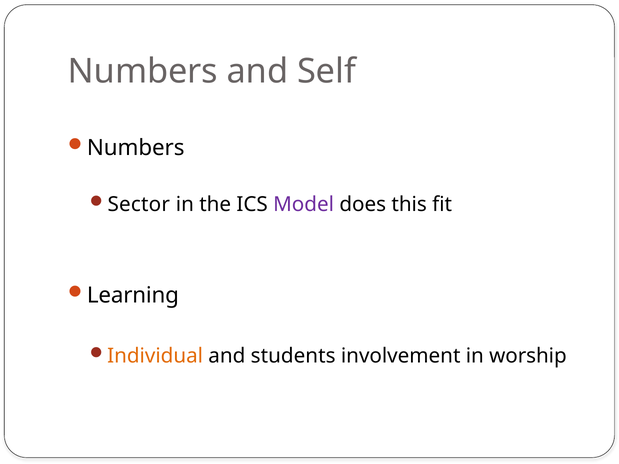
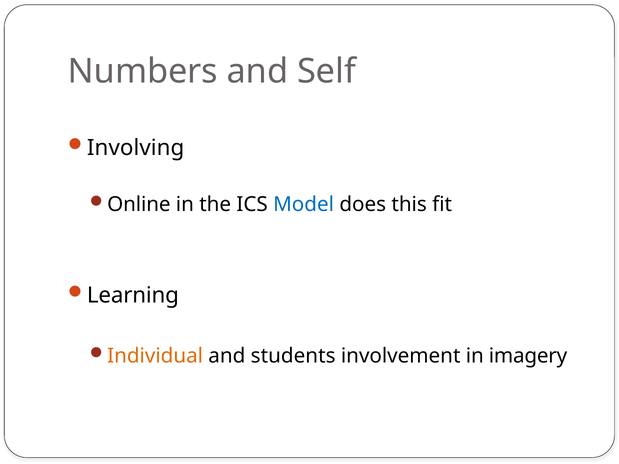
Numbers: Numbers -> Involving (136, 148)
Sector: Sector -> Online (139, 205)
Model colour: purple -> blue (304, 205)
worship: worship -> imagery (528, 356)
